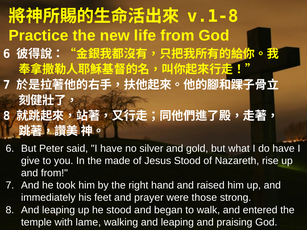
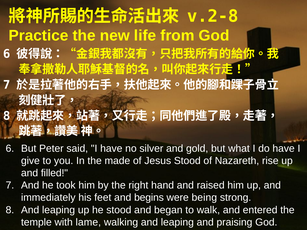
v.1-8: v.1-8 -> v.2-8 (213, 16)
and from: from -> filled (54, 173)
prayer: prayer -> begins (149, 198)
those: those -> being (204, 198)
